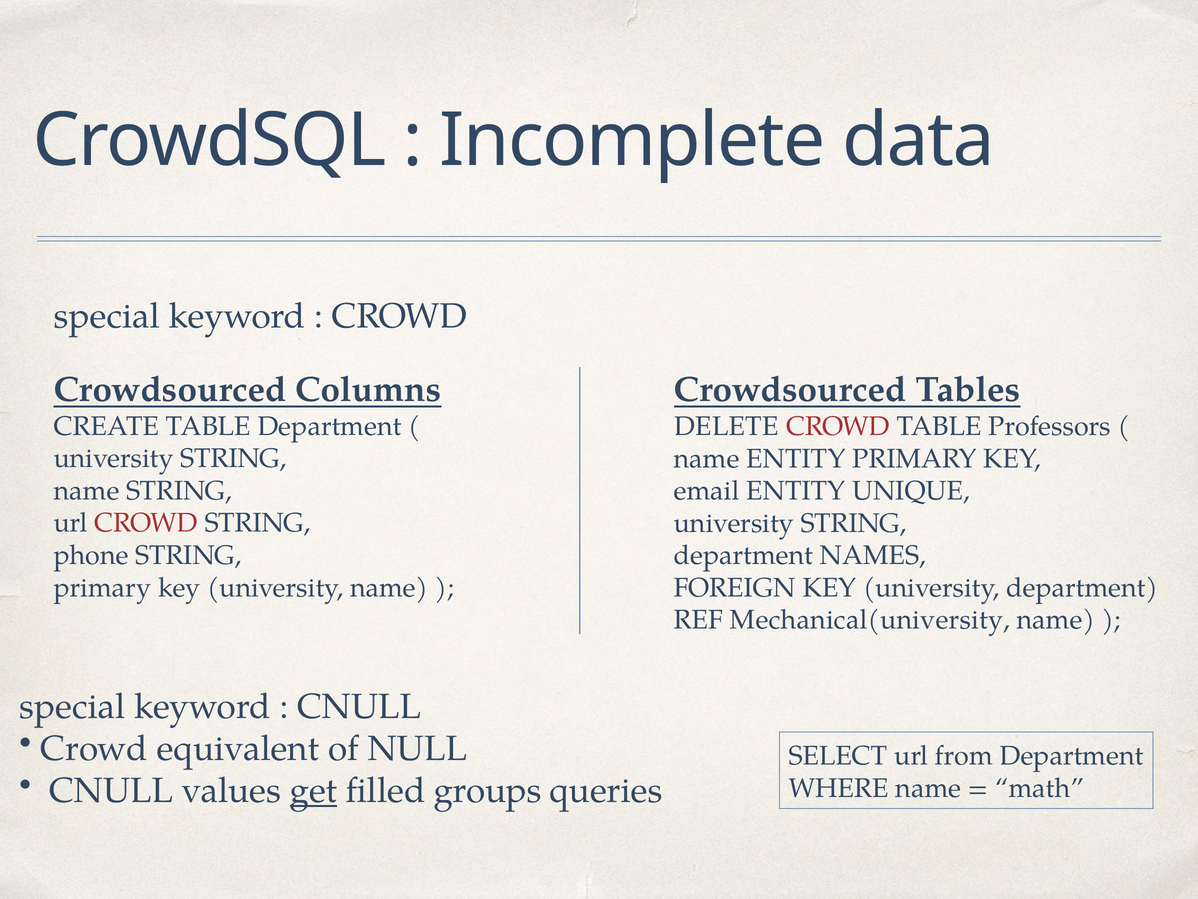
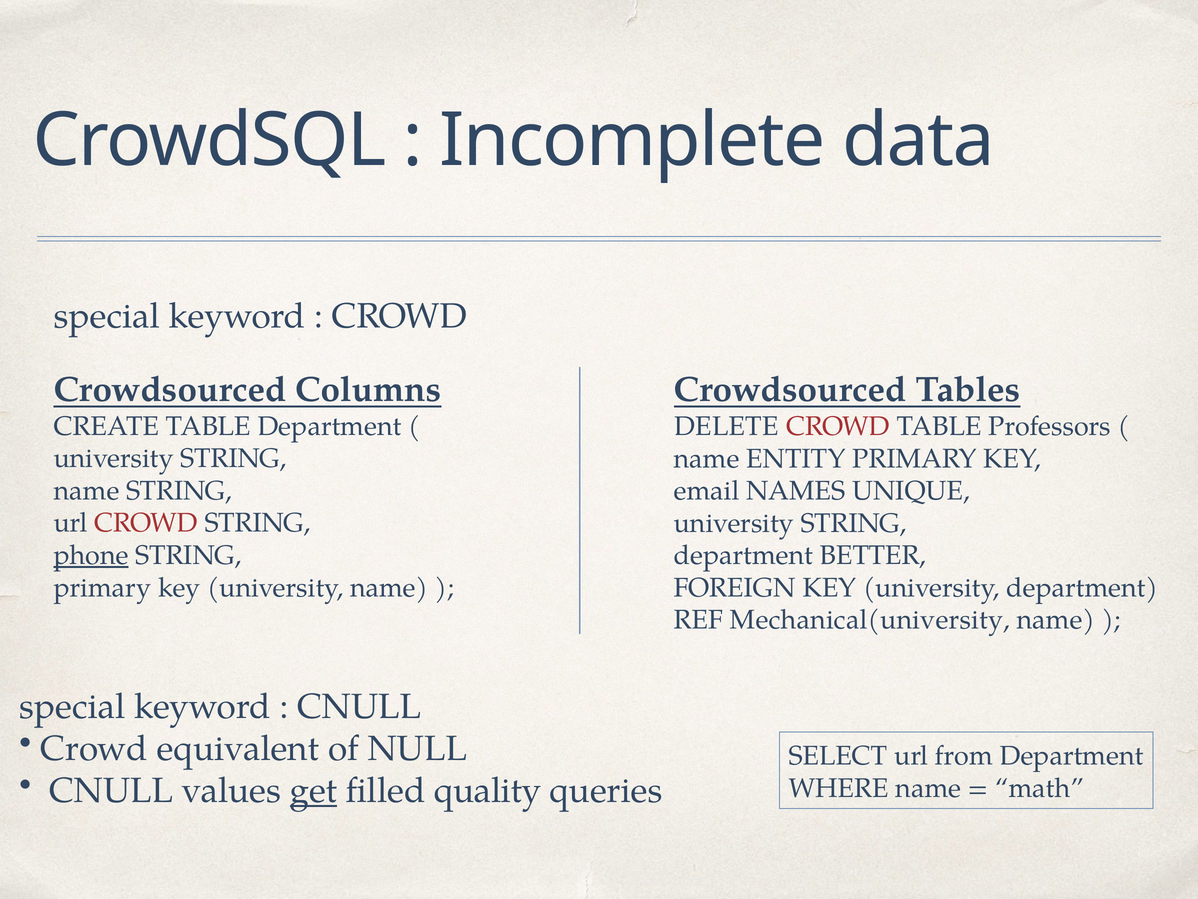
email ENTITY: ENTITY -> NAMES (796, 491)
phone underline: none -> present (91, 555)
NAMES: NAMES -> BETTER (873, 555)
groups: groups -> quality (488, 790)
